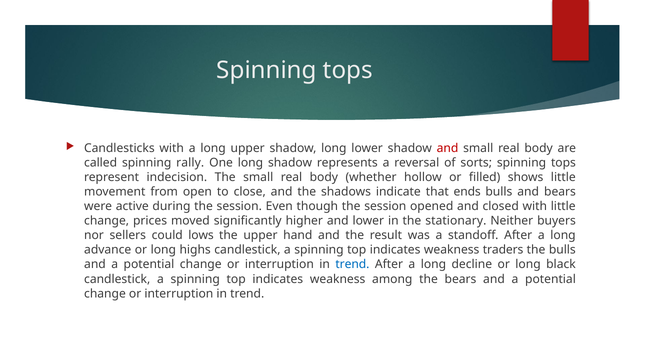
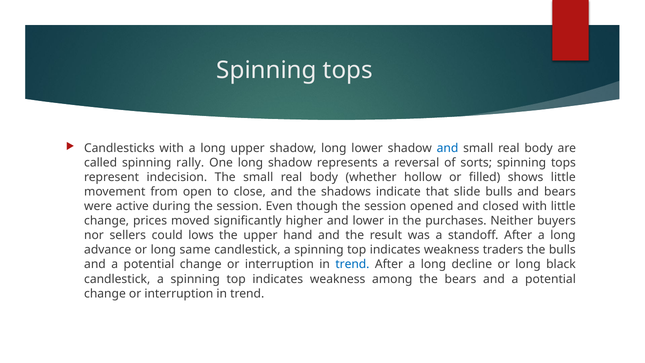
and colour: red -> blue (447, 148)
ends: ends -> slide (467, 192)
stationary: stationary -> purchases (456, 221)
highs: highs -> same (195, 250)
